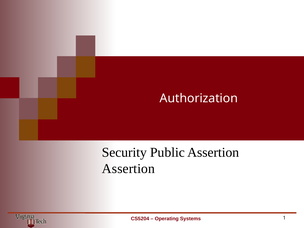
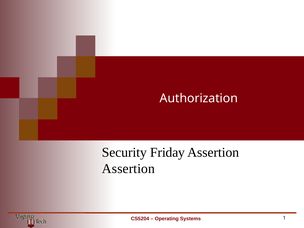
Public: Public -> Friday (168, 152)
